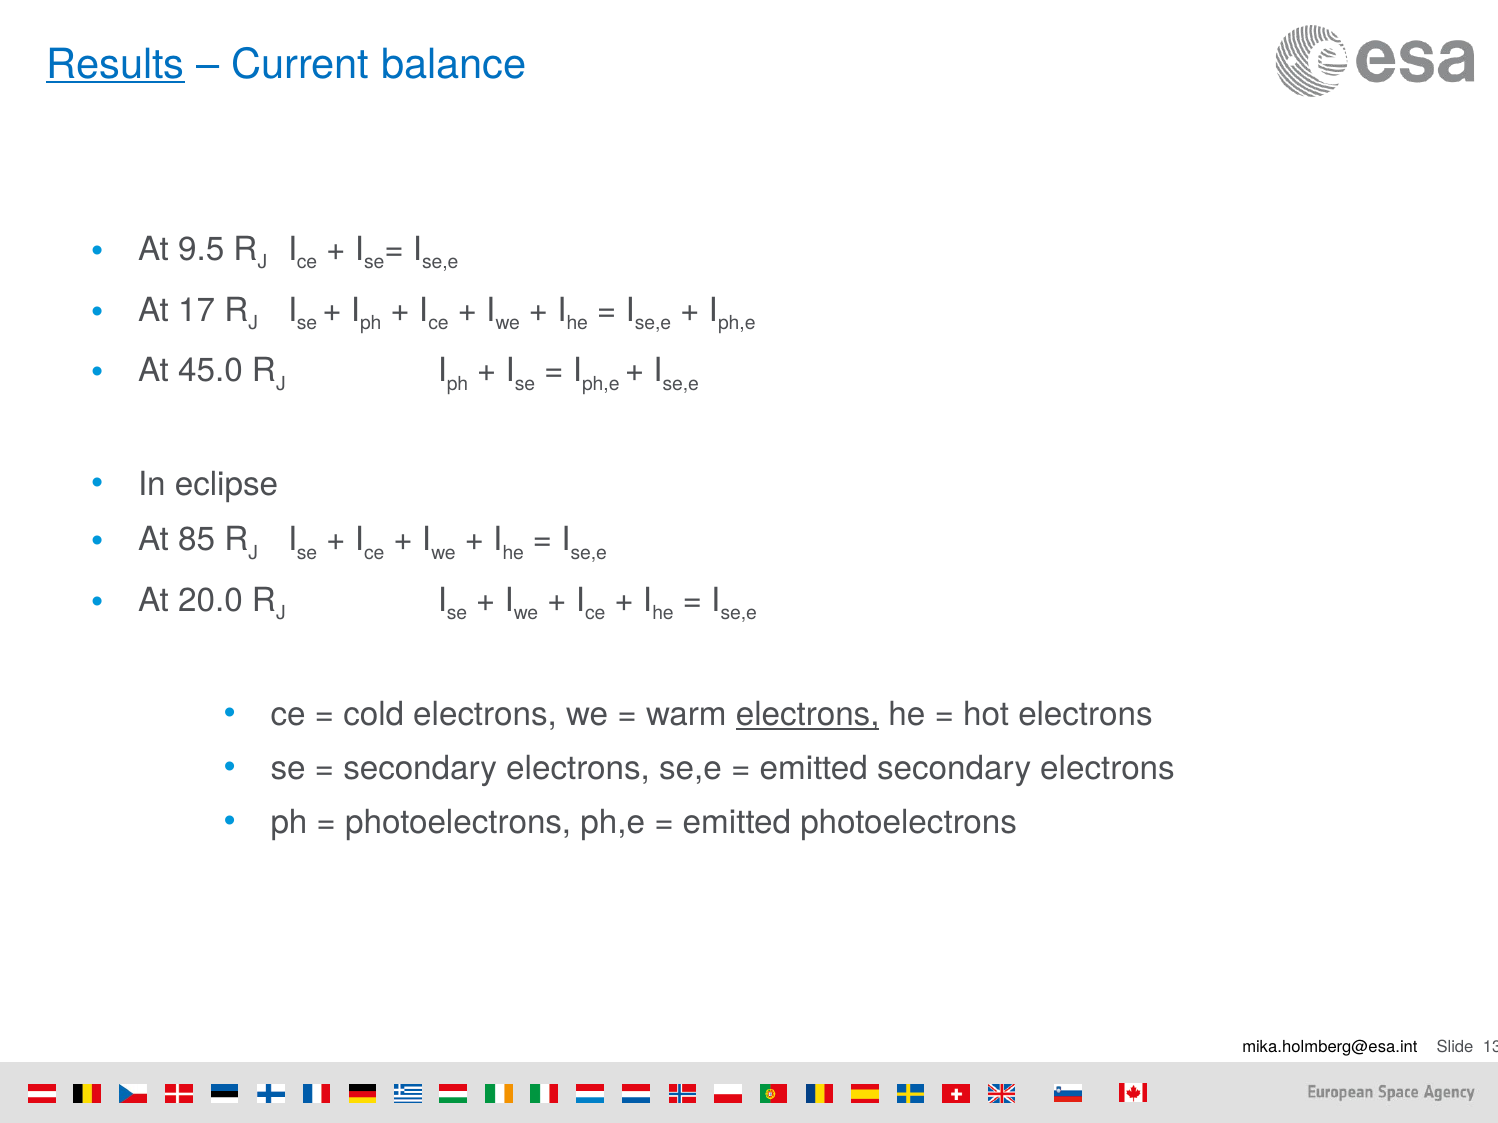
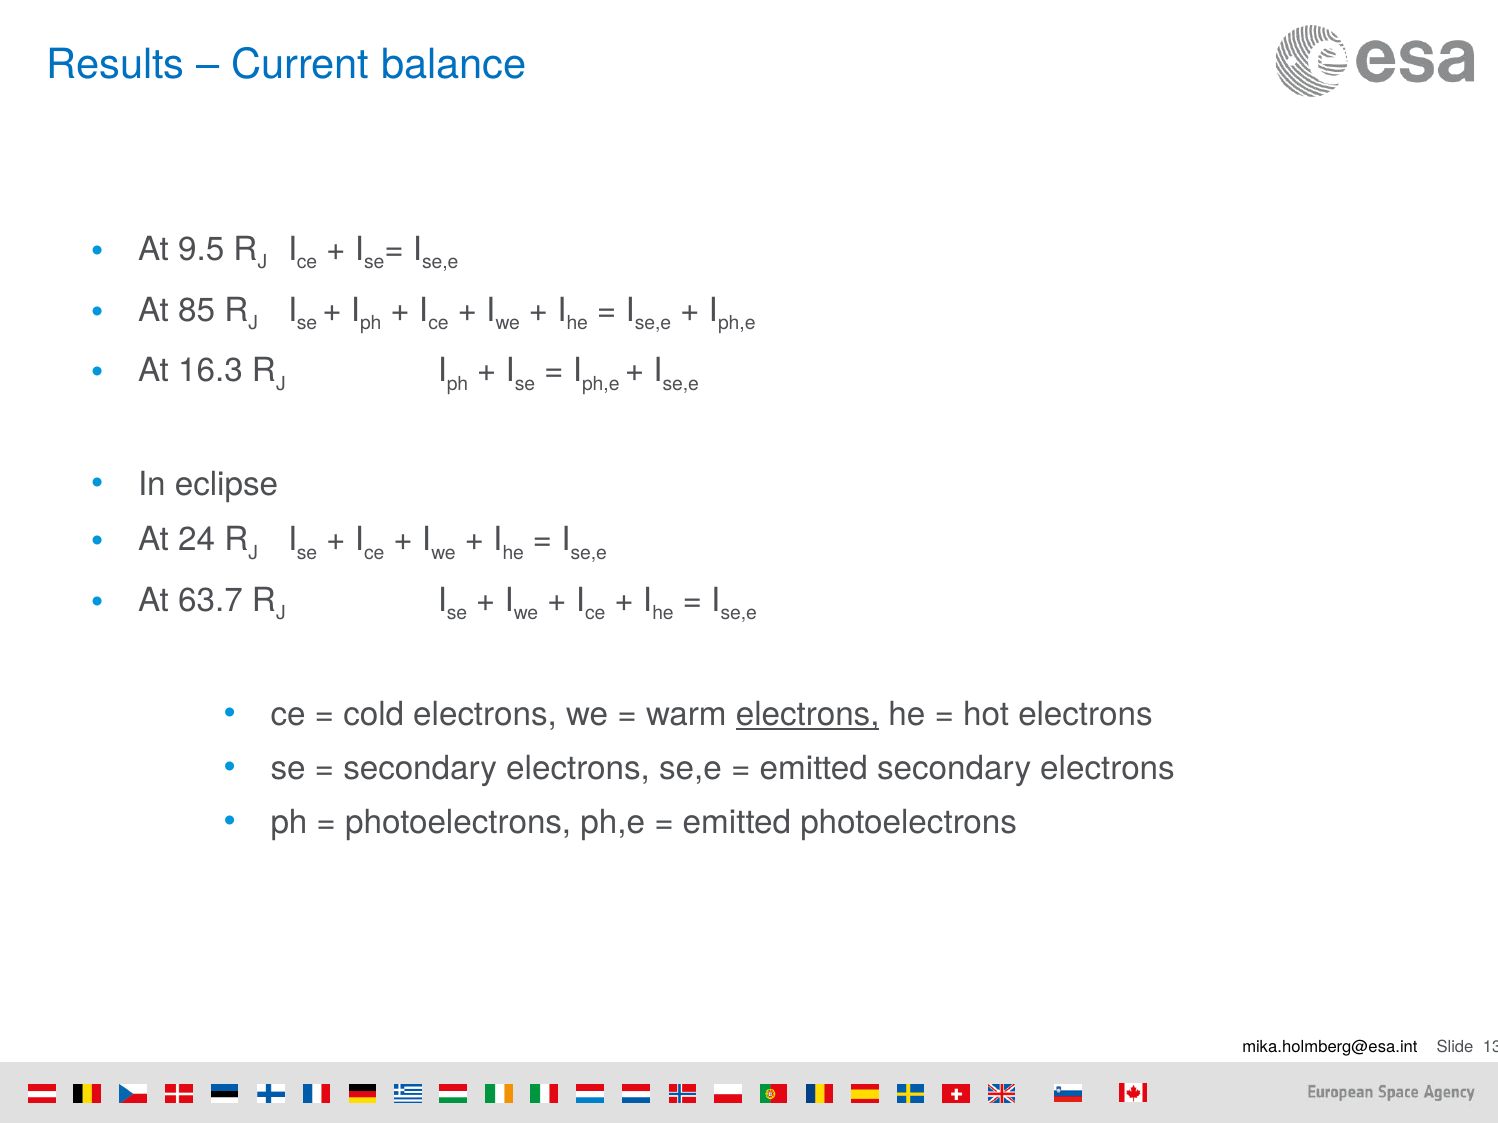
Results underline: present -> none (116, 64)
17: 17 -> 85 (197, 310)
45.0: 45.0 -> 16.3 (210, 371)
85: 85 -> 24 (197, 540)
20.0: 20.0 -> 63.7 (210, 601)
